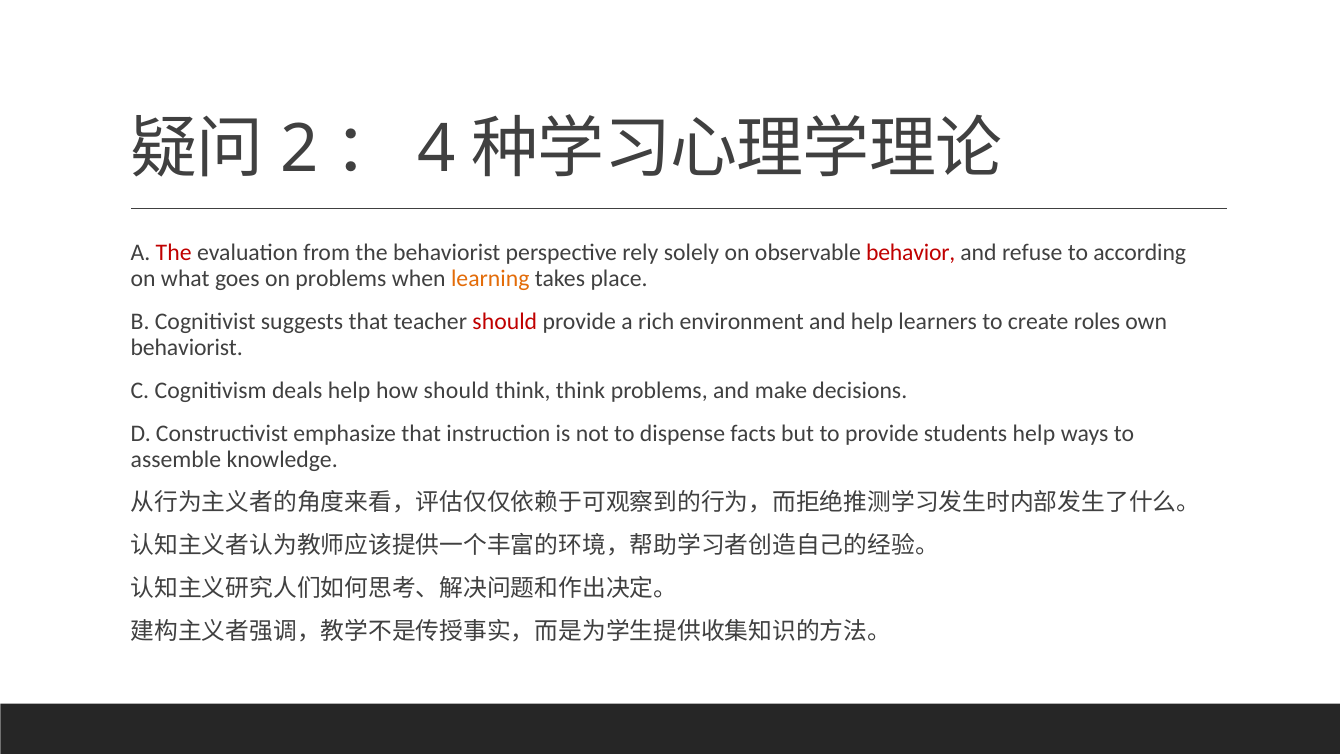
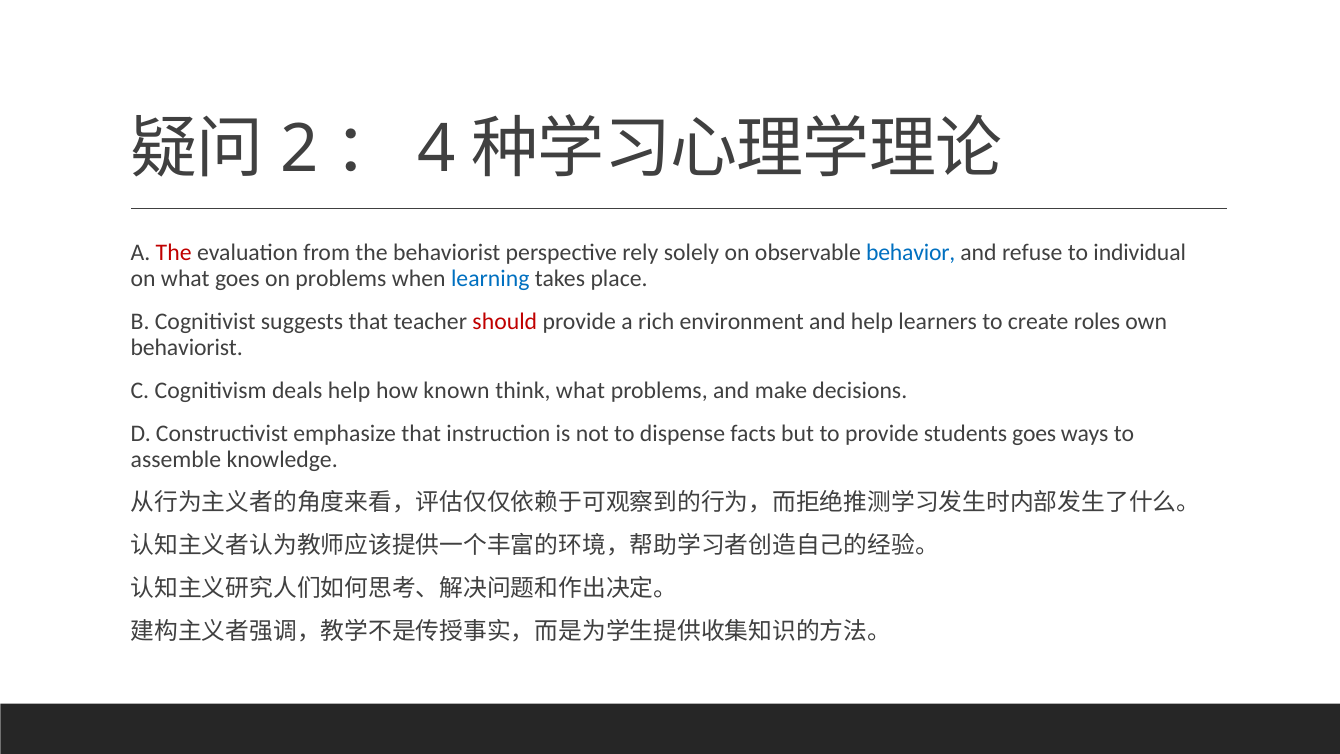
behavior colour: red -> blue (911, 253)
according: according -> individual (1140, 253)
learning colour: orange -> blue (490, 278)
how should: should -> known (457, 390)
think think: think -> what (581, 390)
students help: help -> goes (1034, 433)
